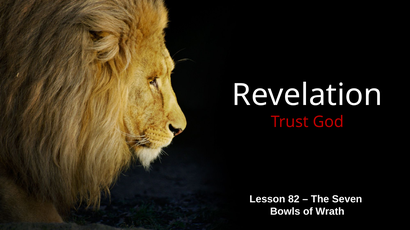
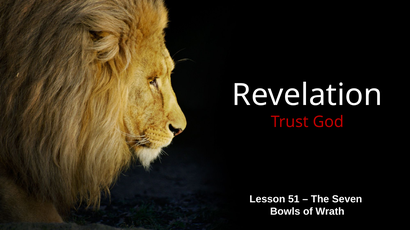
82: 82 -> 51 (294, 200)
